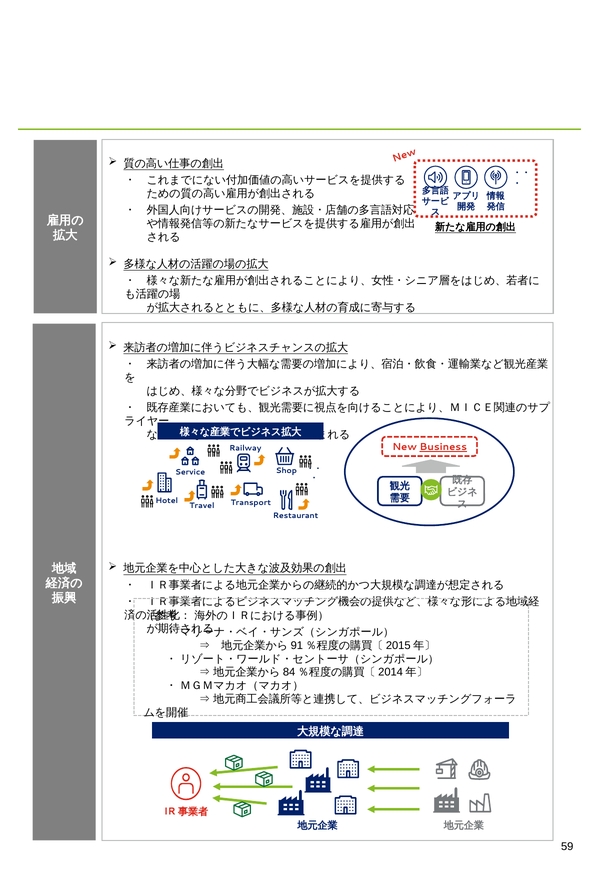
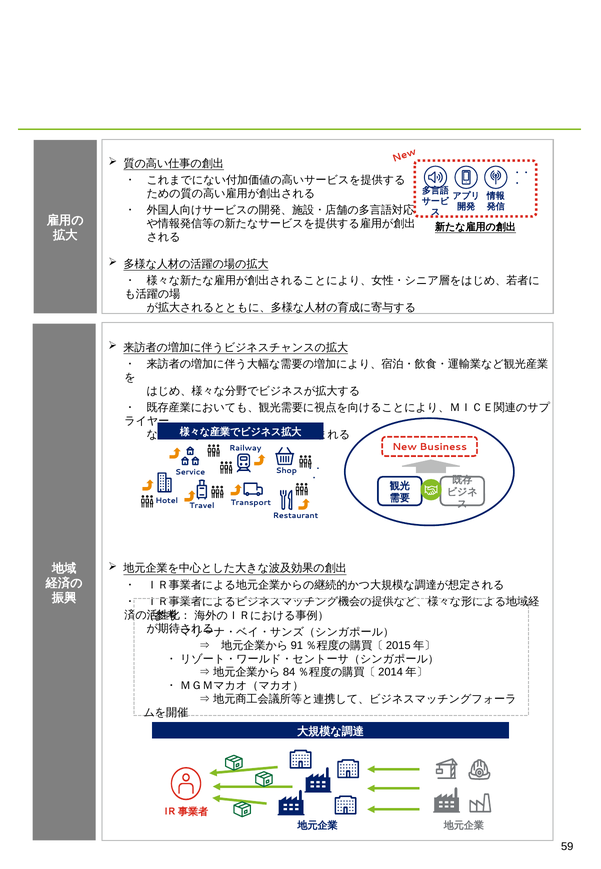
Business underline: present -> none (443, 447)
